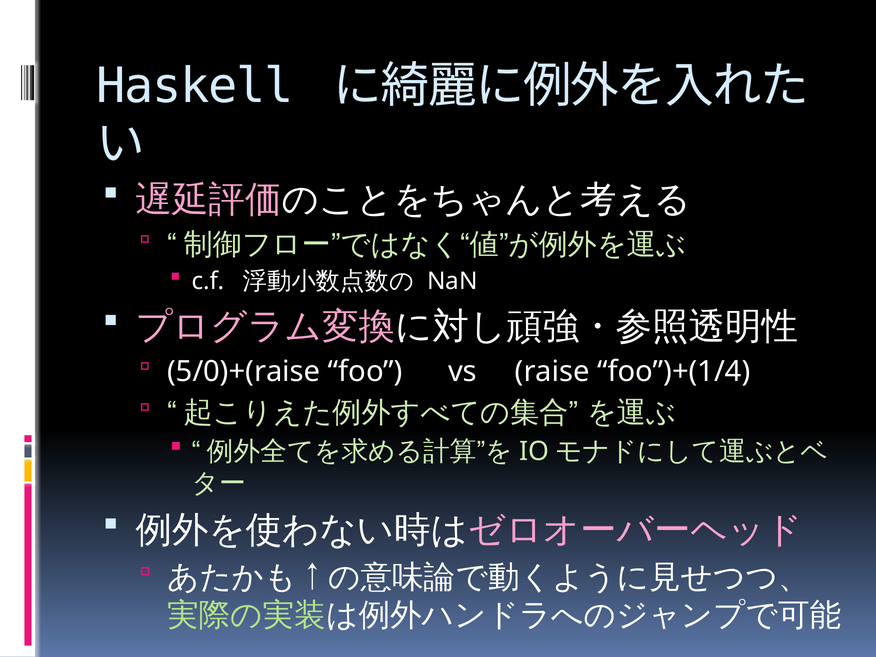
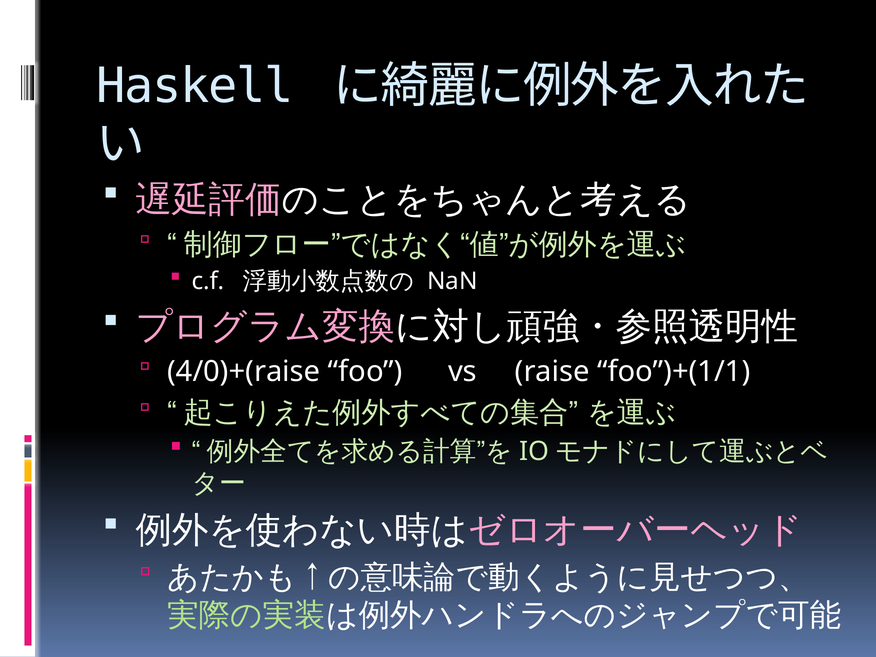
5/0)+(raise: 5/0)+(raise -> 4/0)+(raise (244, 372)
foo”)+(1/4: foo”)+(1/4 -> foo”)+(1/1 (674, 372)
